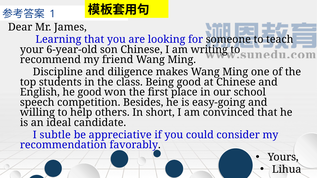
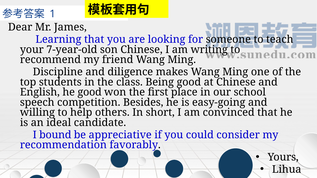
6-year-old: 6-year-old -> 7-year-old (72, 50)
subtle: subtle -> bound (55, 135)
